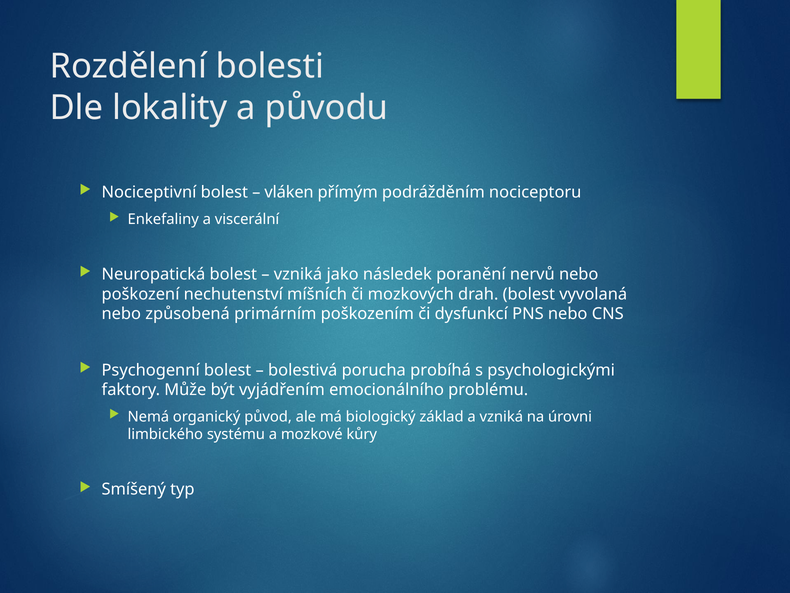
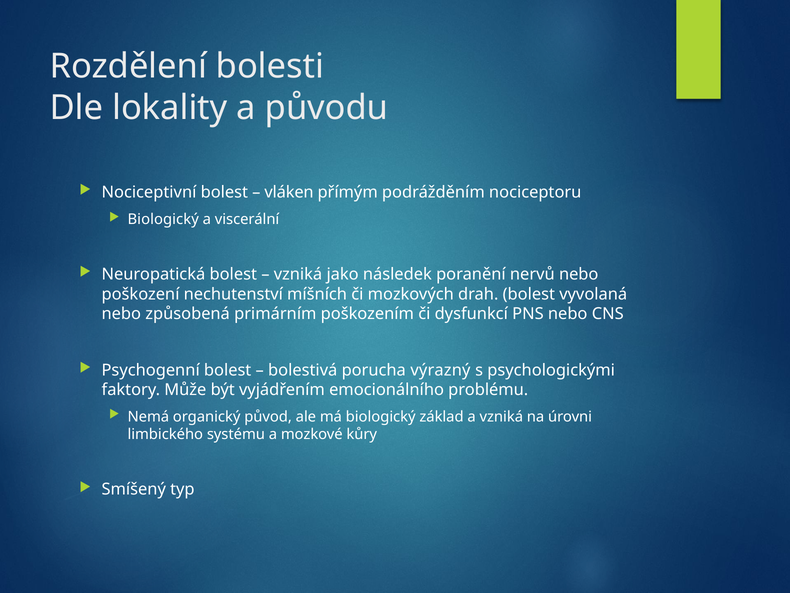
Enkefaliny: Enkefaliny -> Biologický (163, 219)
probíhá: probíhá -> výrazný (440, 370)
